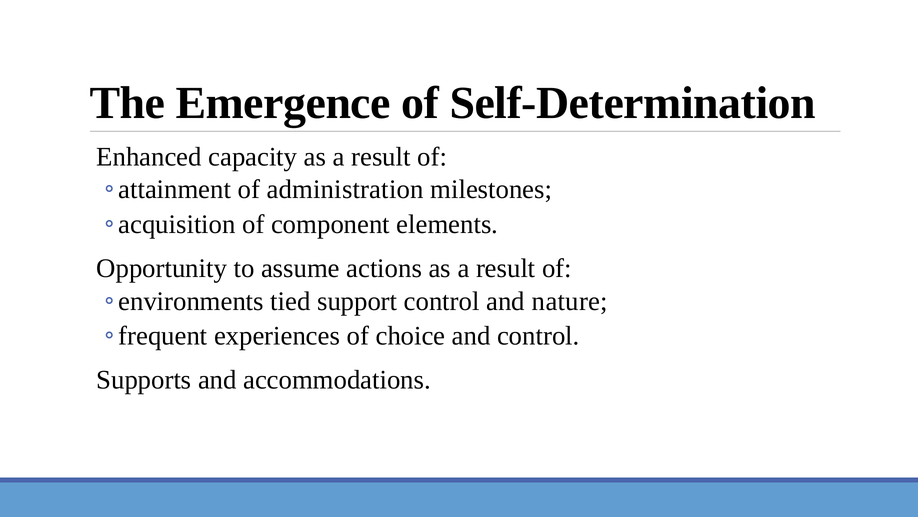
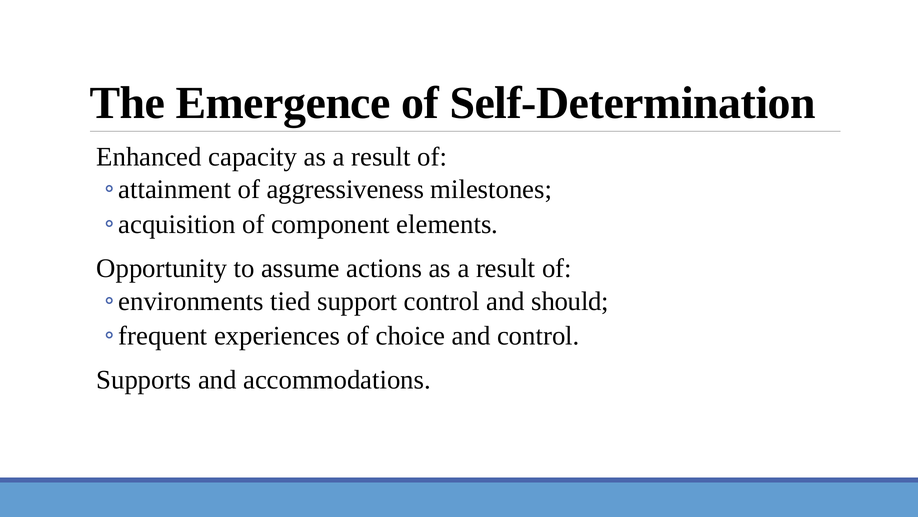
administration: administration -> aggressiveness (345, 189)
nature: nature -> should (570, 301)
